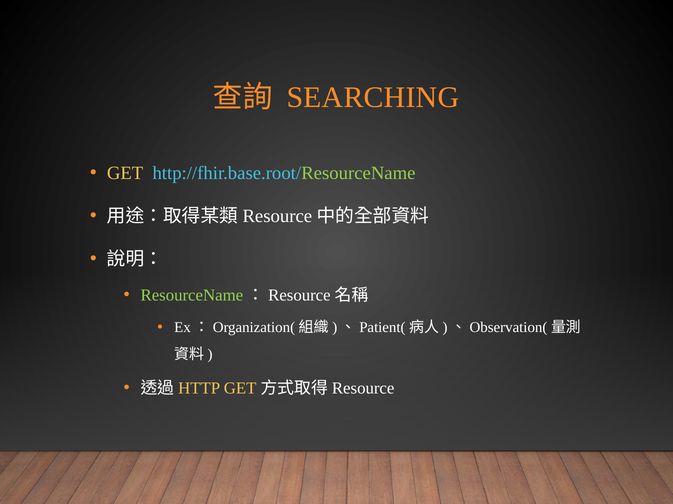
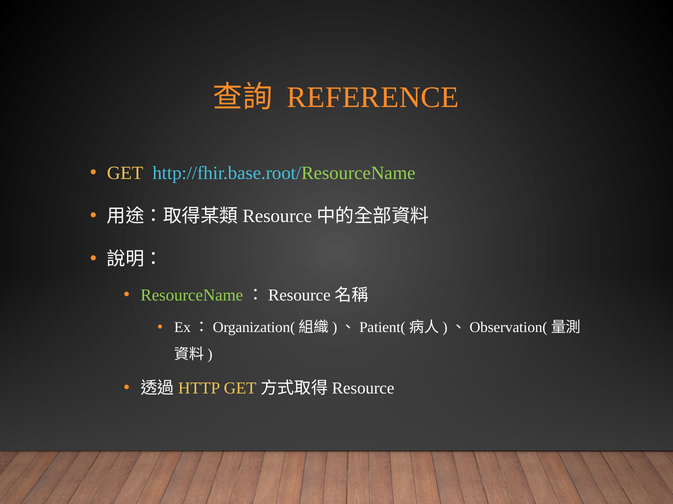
SEARCHING: SEARCHING -> REFERENCE (373, 98)
